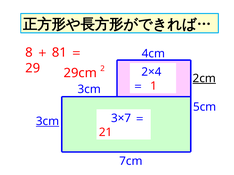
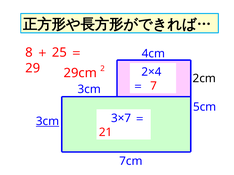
81: 81 -> 25 (59, 53)
2cm underline: present -> none (204, 79)
1: 1 -> 7 (154, 86)
